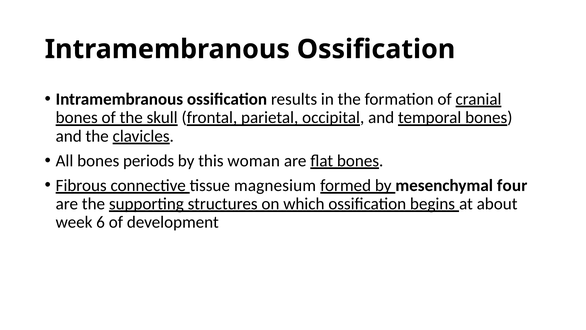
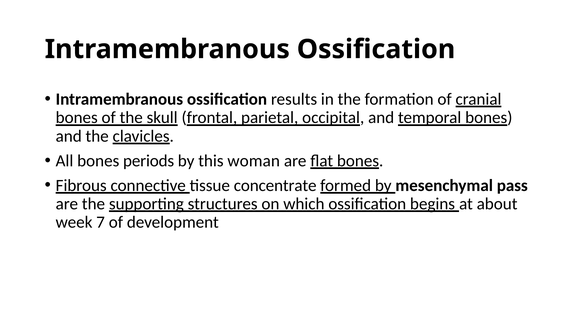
magnesium: magnesium -> concentrate (275, 185)
four: four -> pass (512, 185)
6: 6 -> 7 (101, 222)
